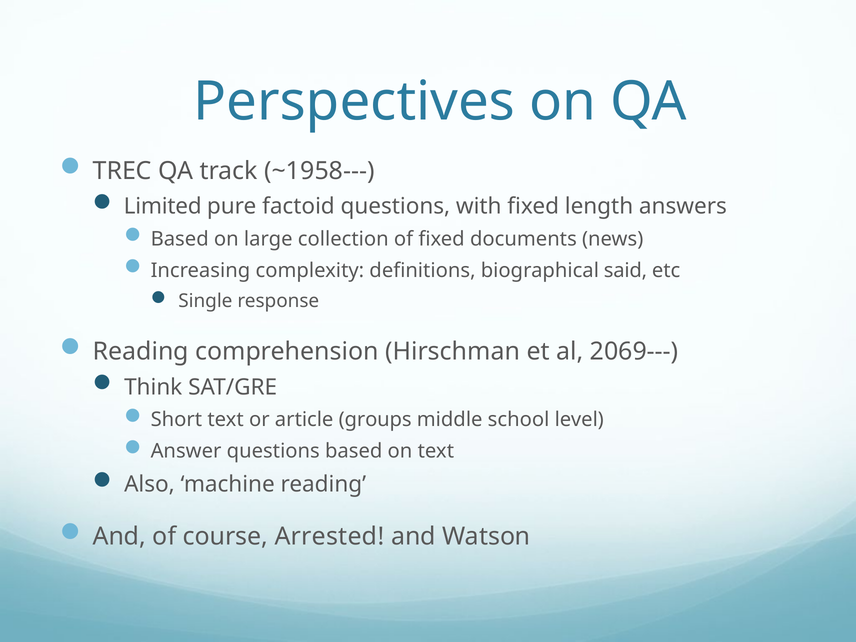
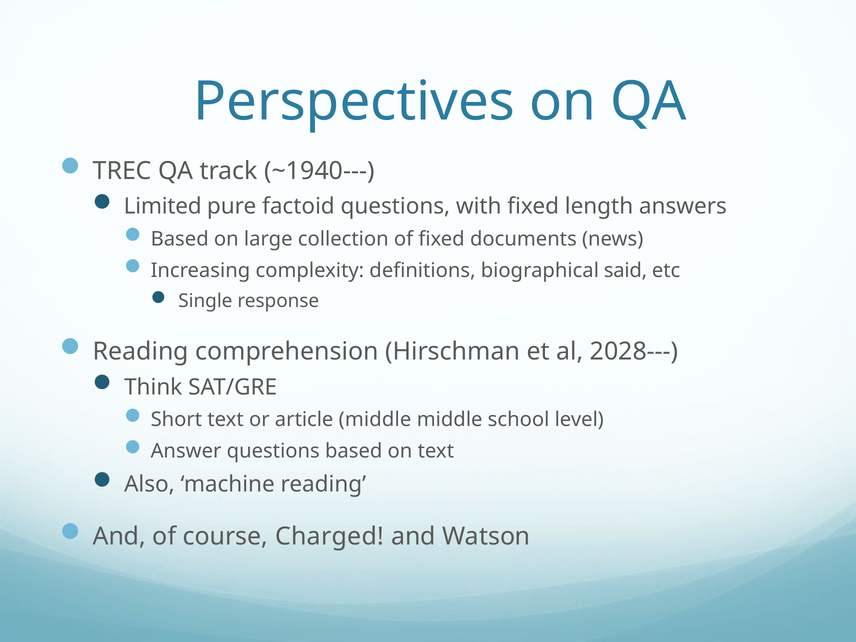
~1958---: ~1958--- -> ~1940--- (319, 171)
2069---: 2069--- -> 2028--- (634, 352)
article groups: groups -> middle (375, 420)
Arrested: Arrested -> Charged (329, 537)
